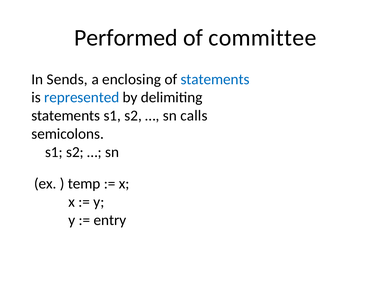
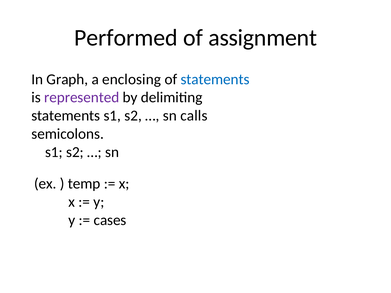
committee: committee -> assignment (263, 38)
Sends: Sends -> Graph (67, 79)
represented colour: blue -> purple (82, 98)
entry: entry -> cases (110, 220)
